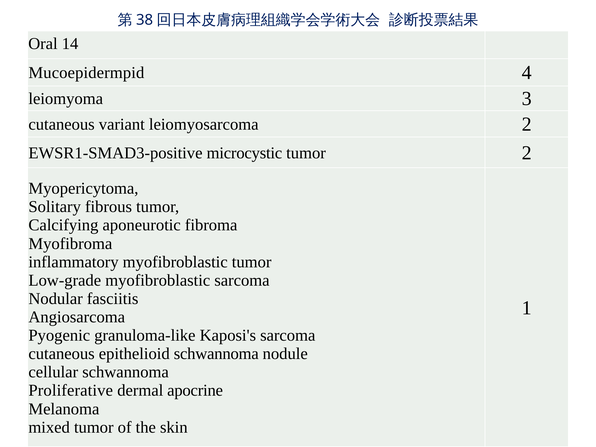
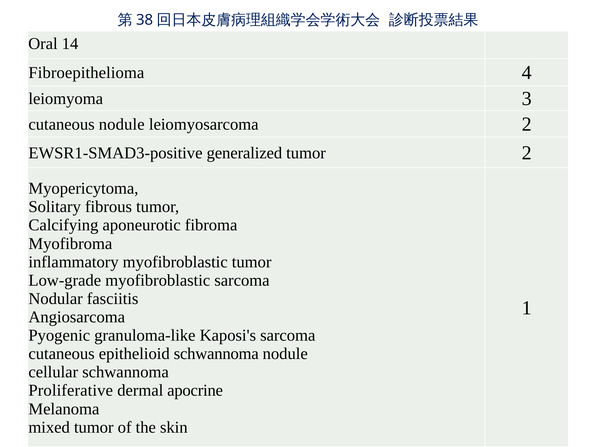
Mucoepidermpid: Mucoepidermpid -> Fibroepithelioma (86, 73)
cutaneous variant: variant -> nodule (122, 124)
microcystic: microcystic -> generalized (244, 153)
